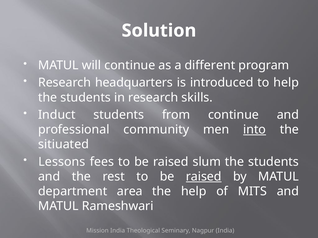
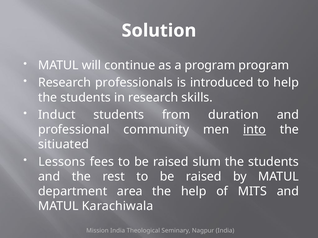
a different: different -> program (210, 66)
headquarters: headquarters -> professionals (134, 83)
from continue: continue -> duration (233, 115)
raised underline: present -> none (204, 177)
Rameshwari: Rameshwari -> Karachiwala (118, 207)
